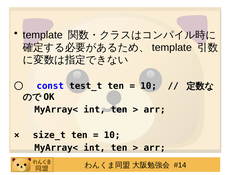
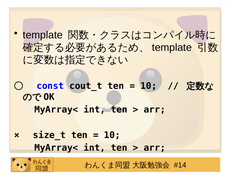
test_t: test_t -> cout_t (86, 86)
